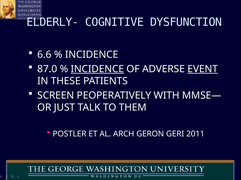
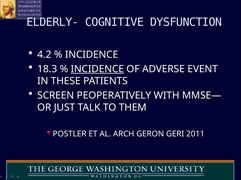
6.6: 6.6 -> 4.2 (44, 55)
87.0: 87.0 -> 18.3 (47, 69)
EVENT underline: present -> none (203, 69)
